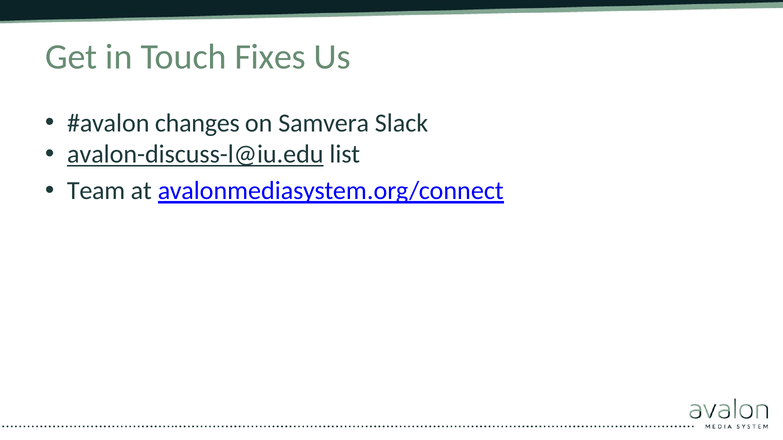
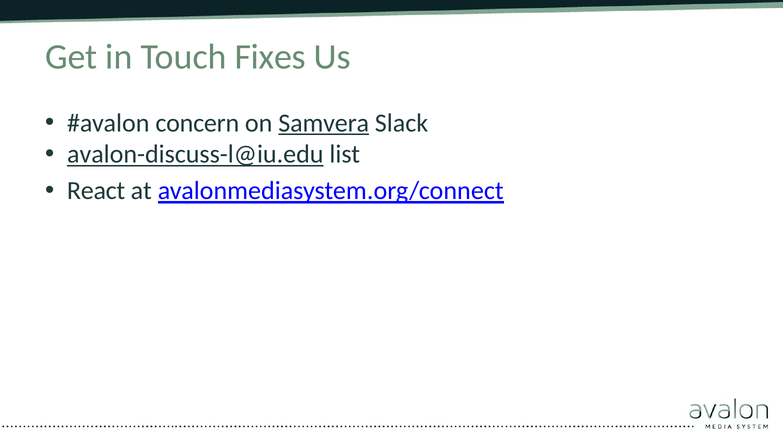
changes: changes -> concern (197, 123)
Samvera underline: none -> present (324, 123)
Team: Team -> React (96, 191)
